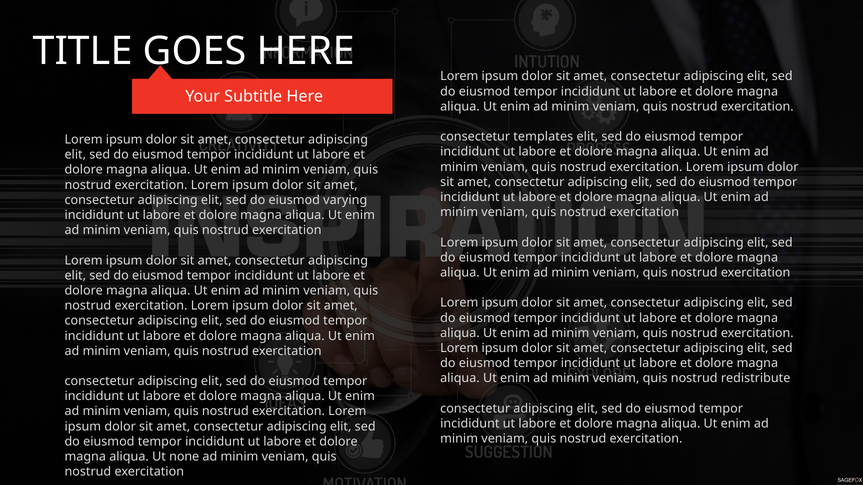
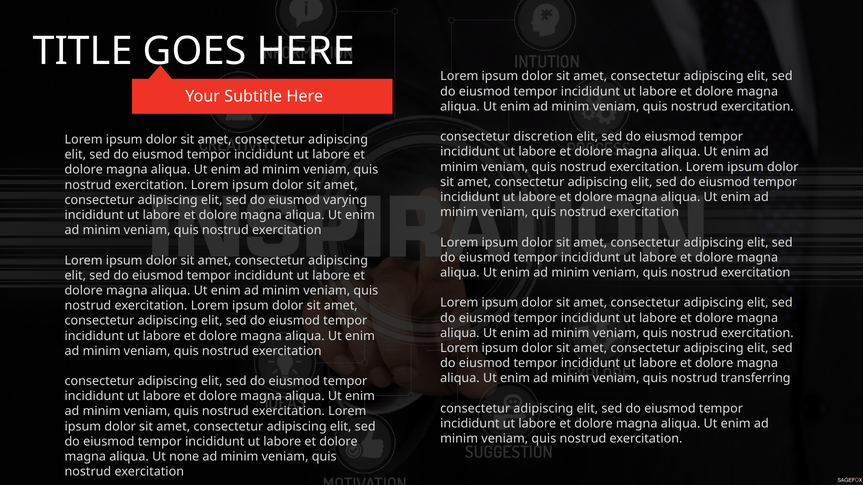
templates: templates -> discretion (543, 137)
redistribute: redistribute -> transferring (756, 379)
